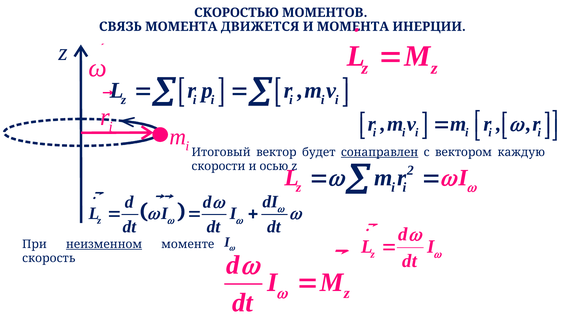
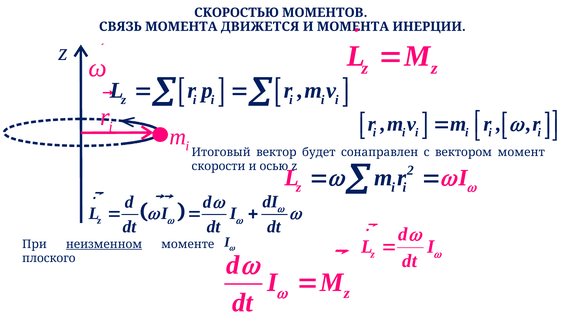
сонаправлен underline: present -> none (380, 152)
каждую: каждую -> момент (521, 152)
скорость: скорость -> плоского (49, 258)
